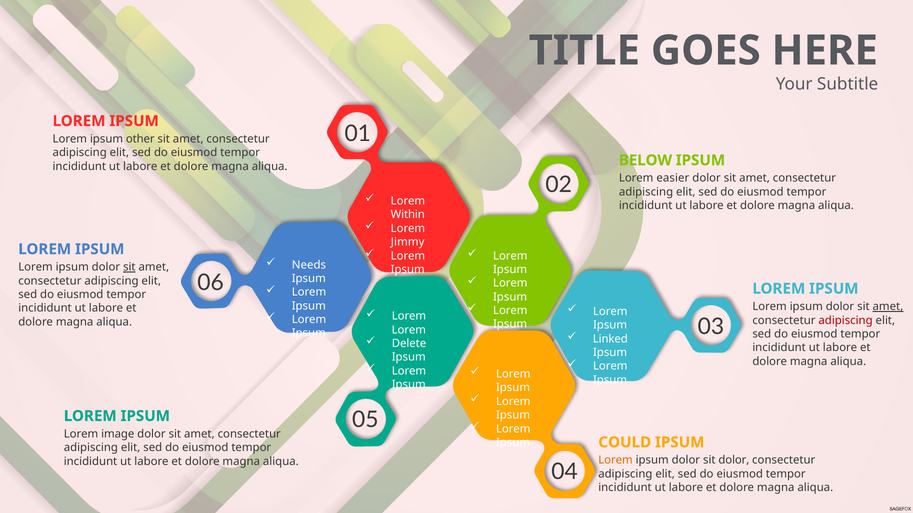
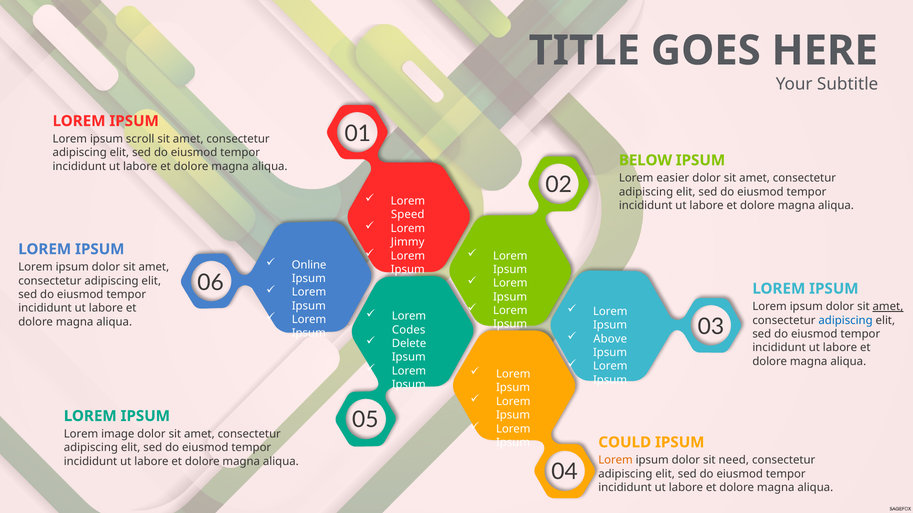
other: other -> scroll (140, 139)
Within: Within -> Speed (408, 215)
Needs: Needs -> Online (309, 265)
sit underline: present -> none (129, 267)
adipiscing colour: red -> blue (846, 321)
Lorem: Lorem -> Codes (409, 330)
Linked: Linked -> Above (610, 339)
sit dolor: dolor -> need (734, 461)
